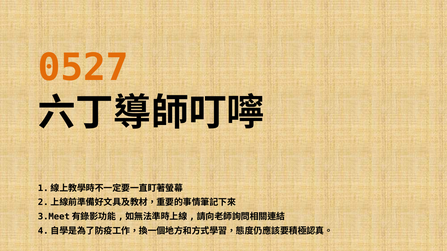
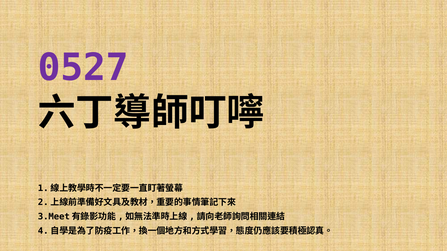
0527 colour: orange -> purple (83, 68)
